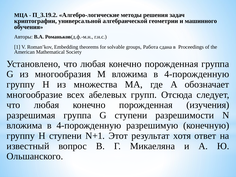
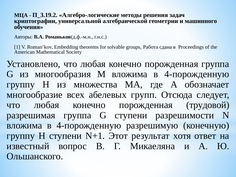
изучения: изучения -> трудовой (208, 105)
